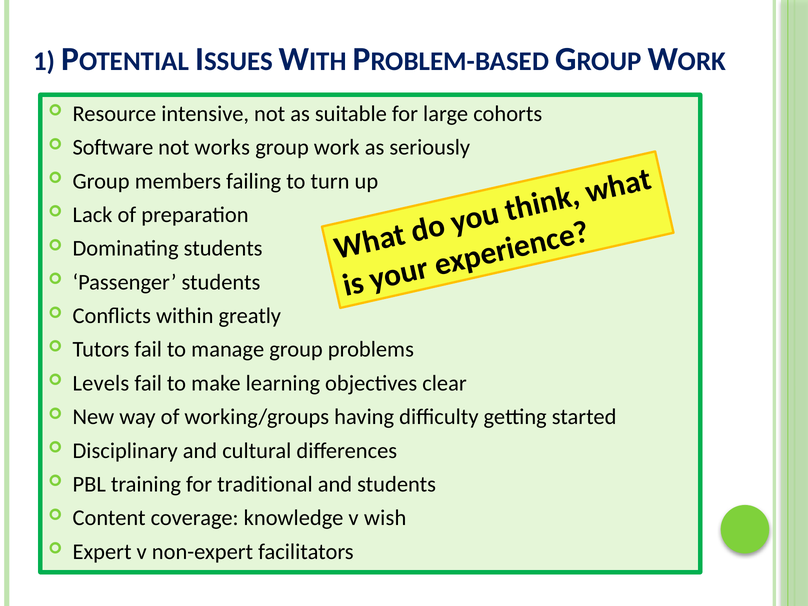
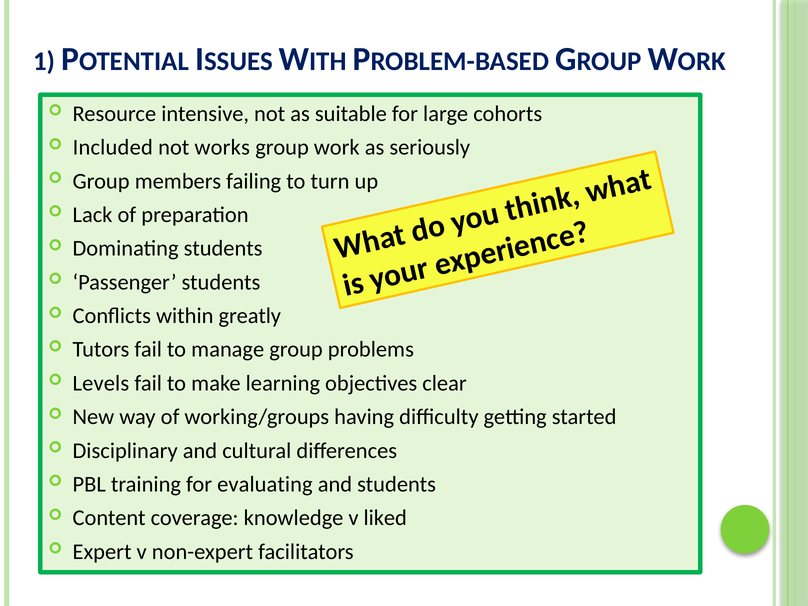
Software: Software -> Included (113, 147)
traditional: traditional -> evaluating (265, 484)
wish: wish -> liked (385, 518)
